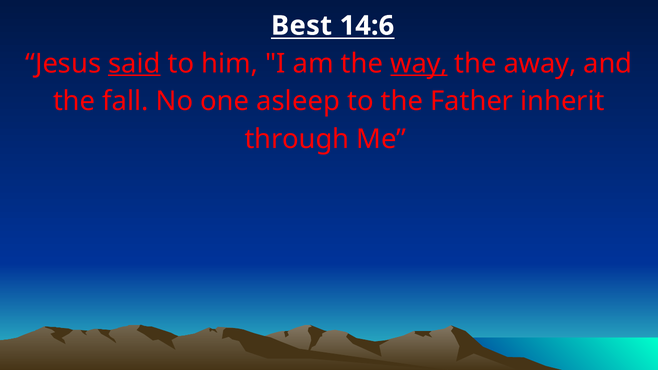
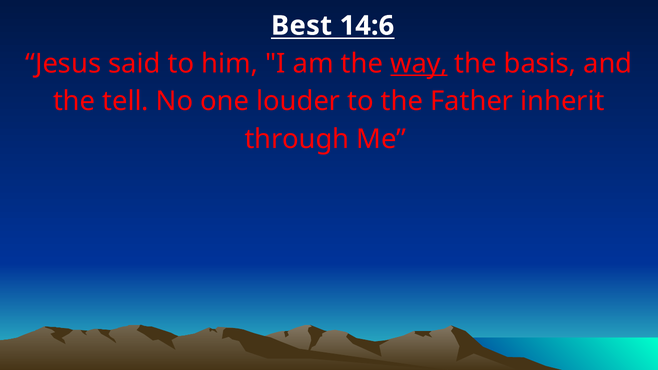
said underline: present -> none (134, 64)
away: away -> basis (540, 64)
fall: fall -> tell (126, 101)
asleep: asleep -> louder (298, 101)
